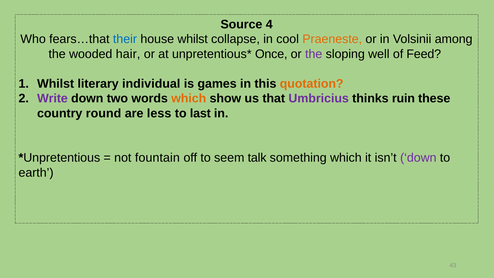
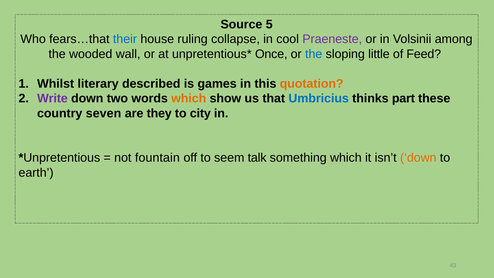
4: 4 -> 5 (269, 24)
house whilst: whilst -> ruling (193, 39)
Praeneste colour: orange -> purple (332, 39)
hair: hair -> wall (128, 54)
the colour: purple -> blue (314, 54)
well: well -> little (379, 54)
individual: individual -> described (151, 84)
Umbricius colour: purple -> blue (319, 98)
ruin: ruin -> part (403, 98)
round: round -> seven (104, 113)
less: less -> they (159, 113)
last: last -> city (200, 113)
down colour: purple -> orange (418, 158)
